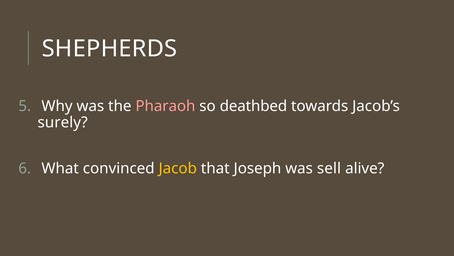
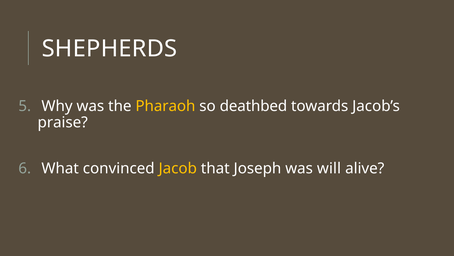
Pharaoh colour: pink -> yellow (165, 106)
surely: surely -> praise (63, 122)
sell: sell -> will (329, 168)
